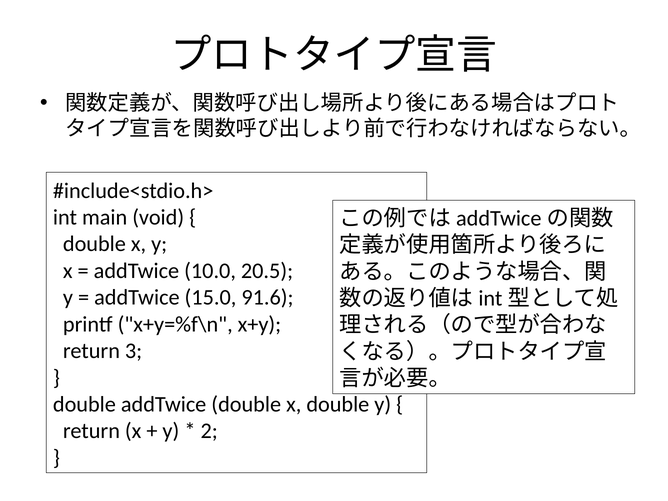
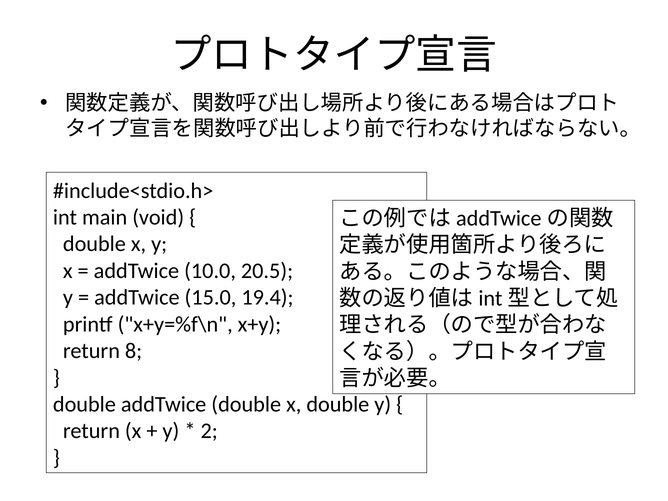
91.6: 91.6 -> 19.4 (267, 298)
3: 3 -> 8 (134, 351)
